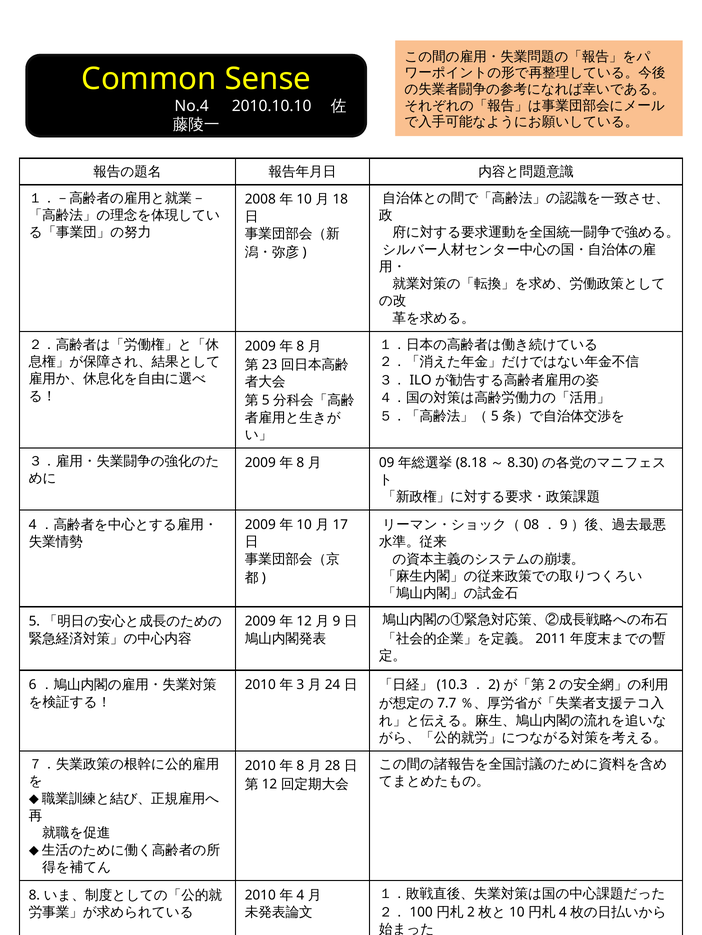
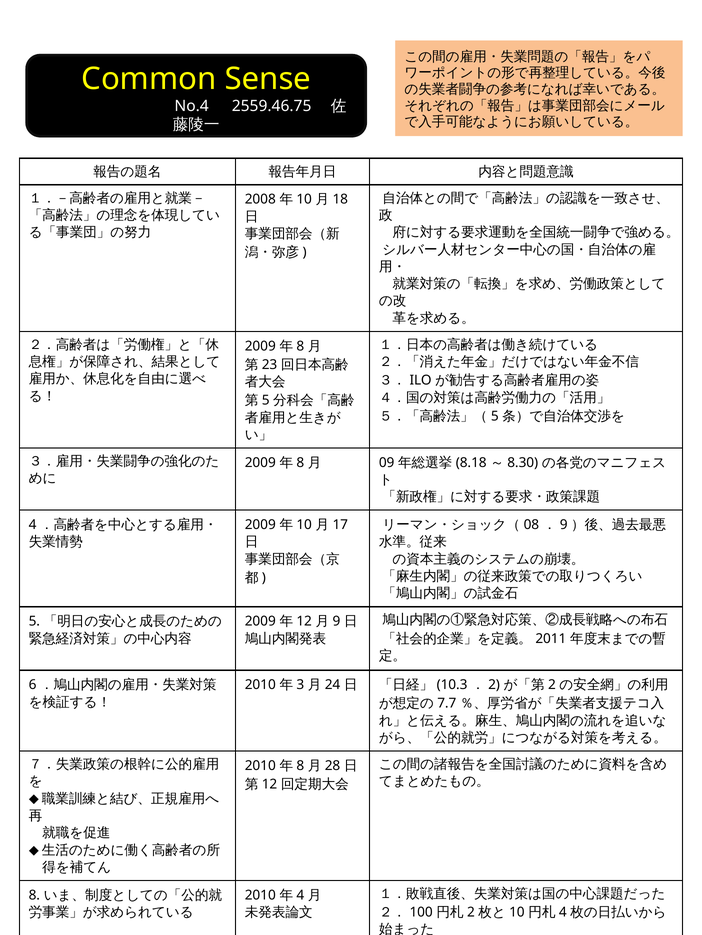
2010.10.10: 2010.10.10 -> 2559.46.75 (272, 106)
